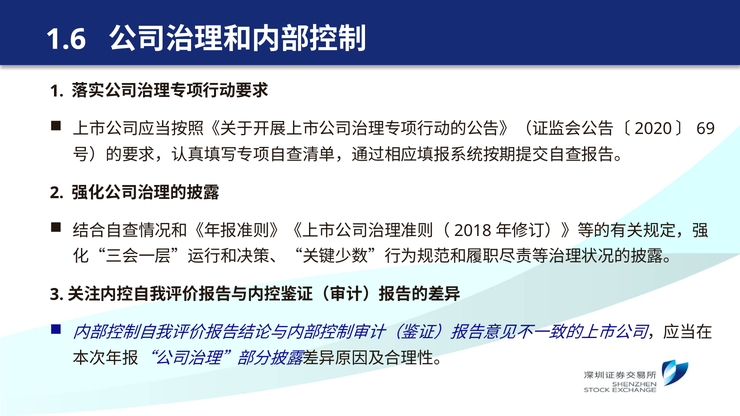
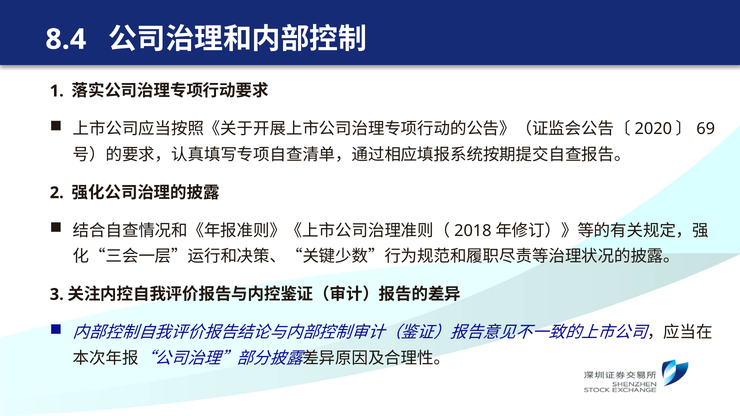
1.6: 1.6 -> 8.4 (66, 39)
